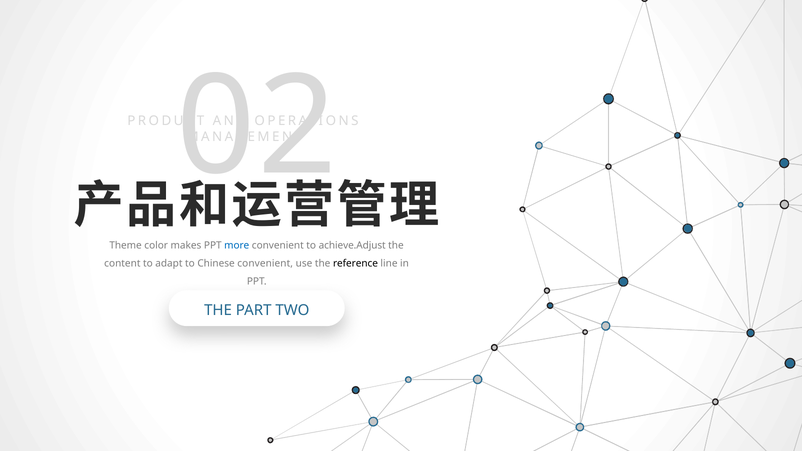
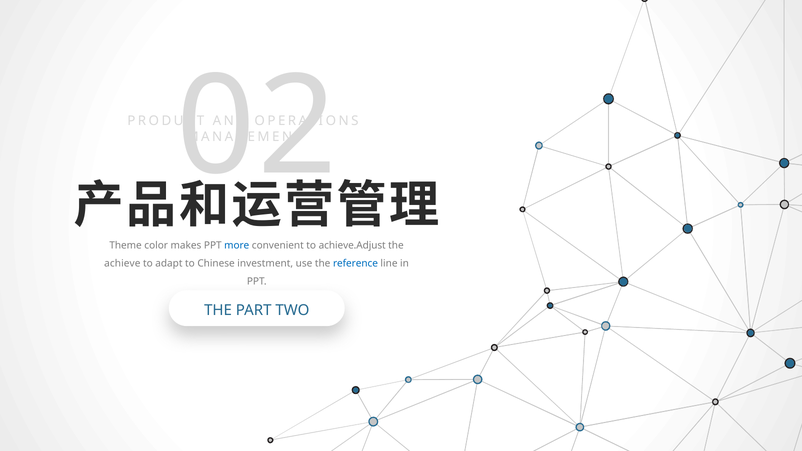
content: content -> achieve (122, 264)
Chinese convenient: convenient -> investment (265, 264)
reference colour: black -> blue (355, 264)
